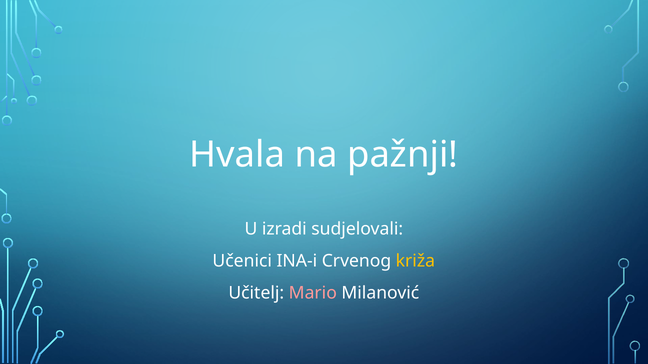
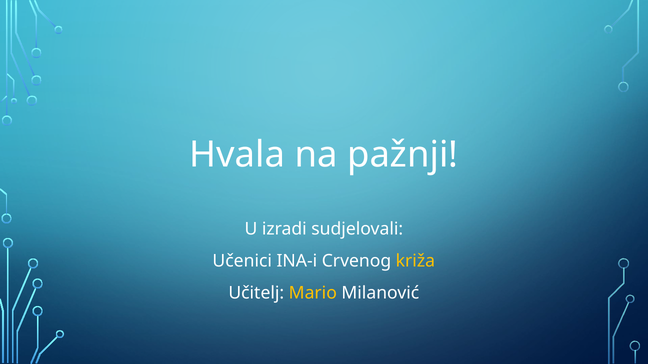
Mario colour: pink -> yellow (313, 293)
